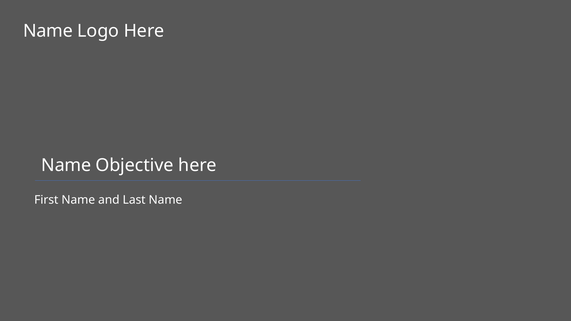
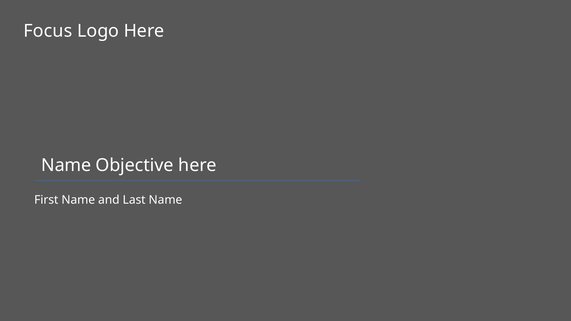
Name: Name -> Focus (48, 31)
